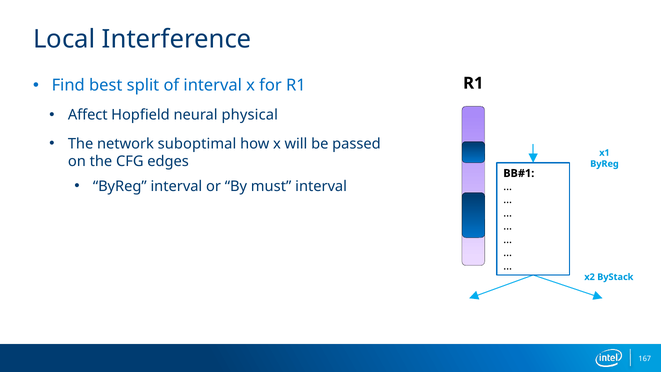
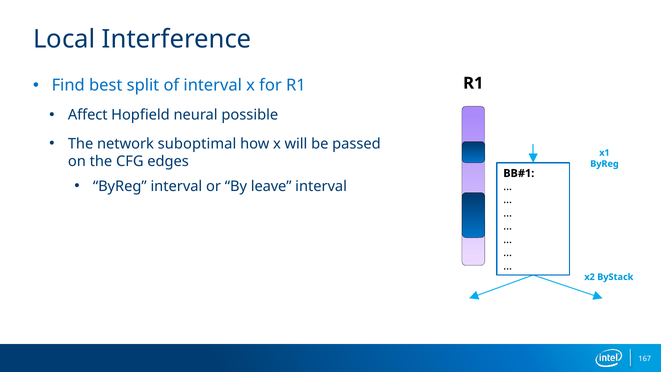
physical: physical -> possible (250, 115)
must: must -> leave (271, 186)
